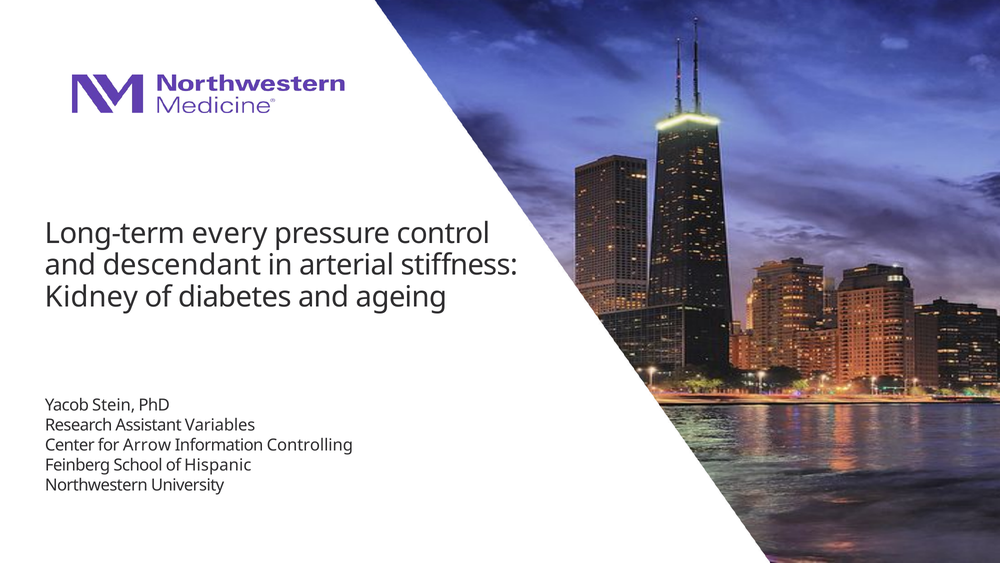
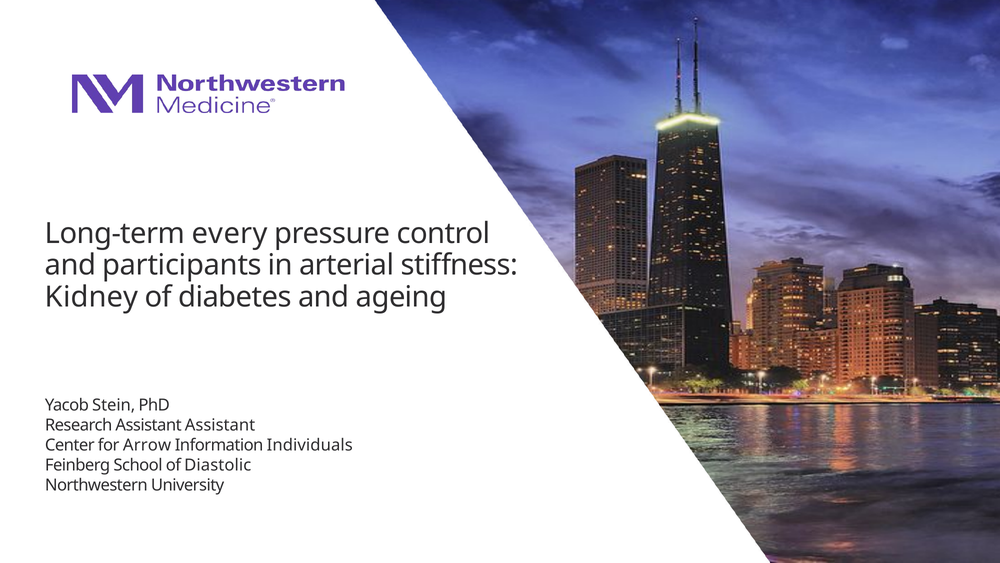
descendant: descendant -> participants (182, 265)
Assistant Variables: Variables -> Assistant (220, 425)
Controlling: Controlling -> Individuals (310, 445)
Hispanic: Hispanic -> Diastolic (218, 465)
